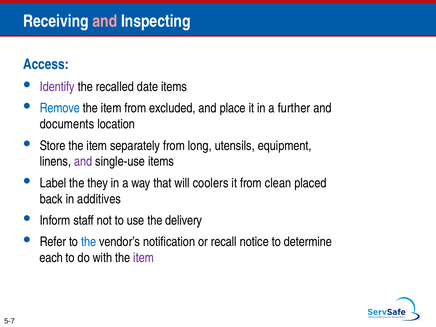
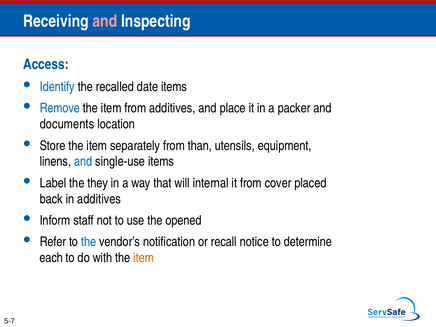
Identify colour: purple -> blue (57, 87)
from excluded: excluded -> additives (172, 108)
further: further -> packer (294, 108)
long: long -> than (200, 146)
and colour: purple -> blue (83, 162)
coolers: coolers -> internal (211, 183)
clean: clean -> cover (278, 183)
delivery: delivery -> opened (184, 220)
item colour: purple -> orange (144, 258)
